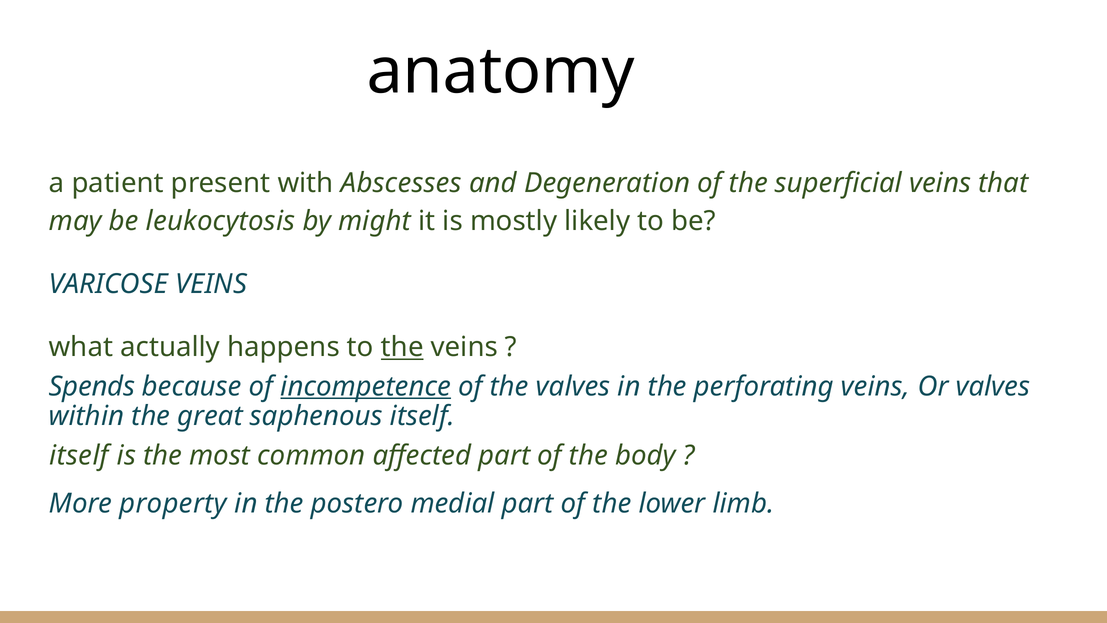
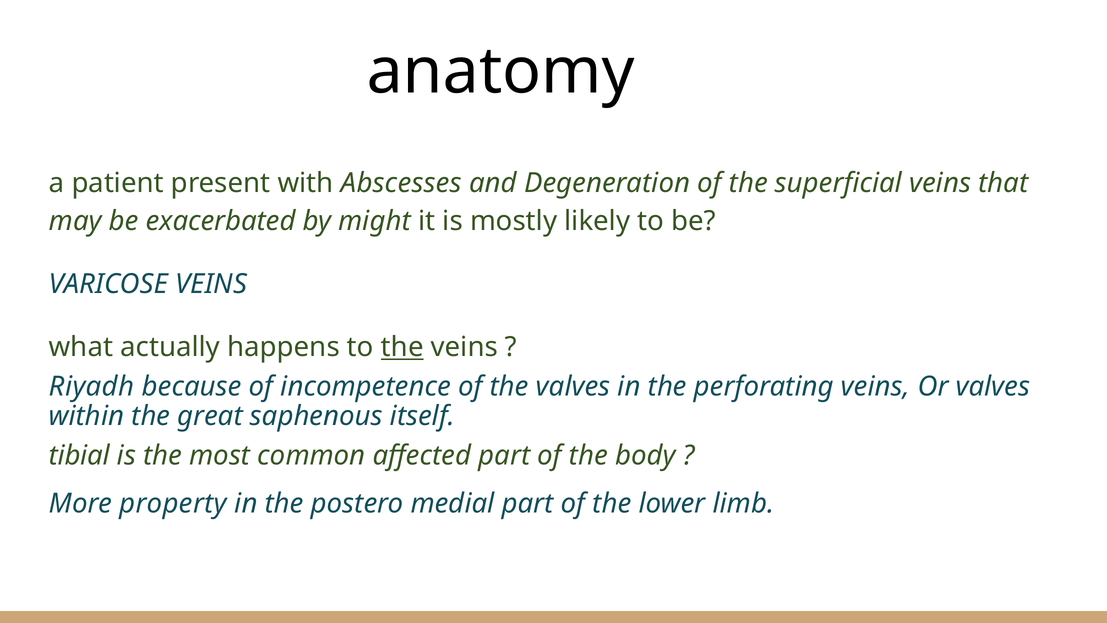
leukocytosis: leukocytosis -> exacerbated (221, 221)
Spends: Spends -> Riyadh (92, 386)
incompetence underline: present -> none (366, 386)
itself: itself -> tibial (79, 455)
